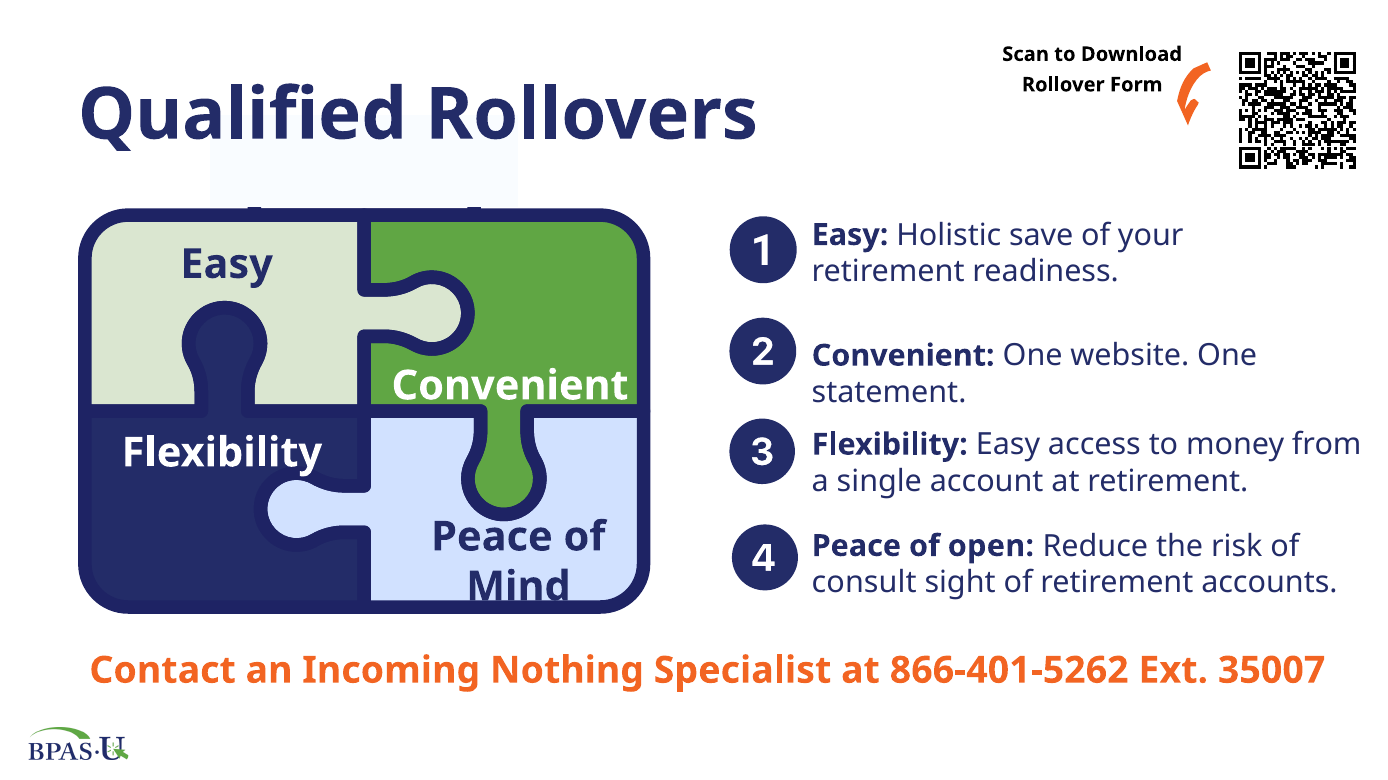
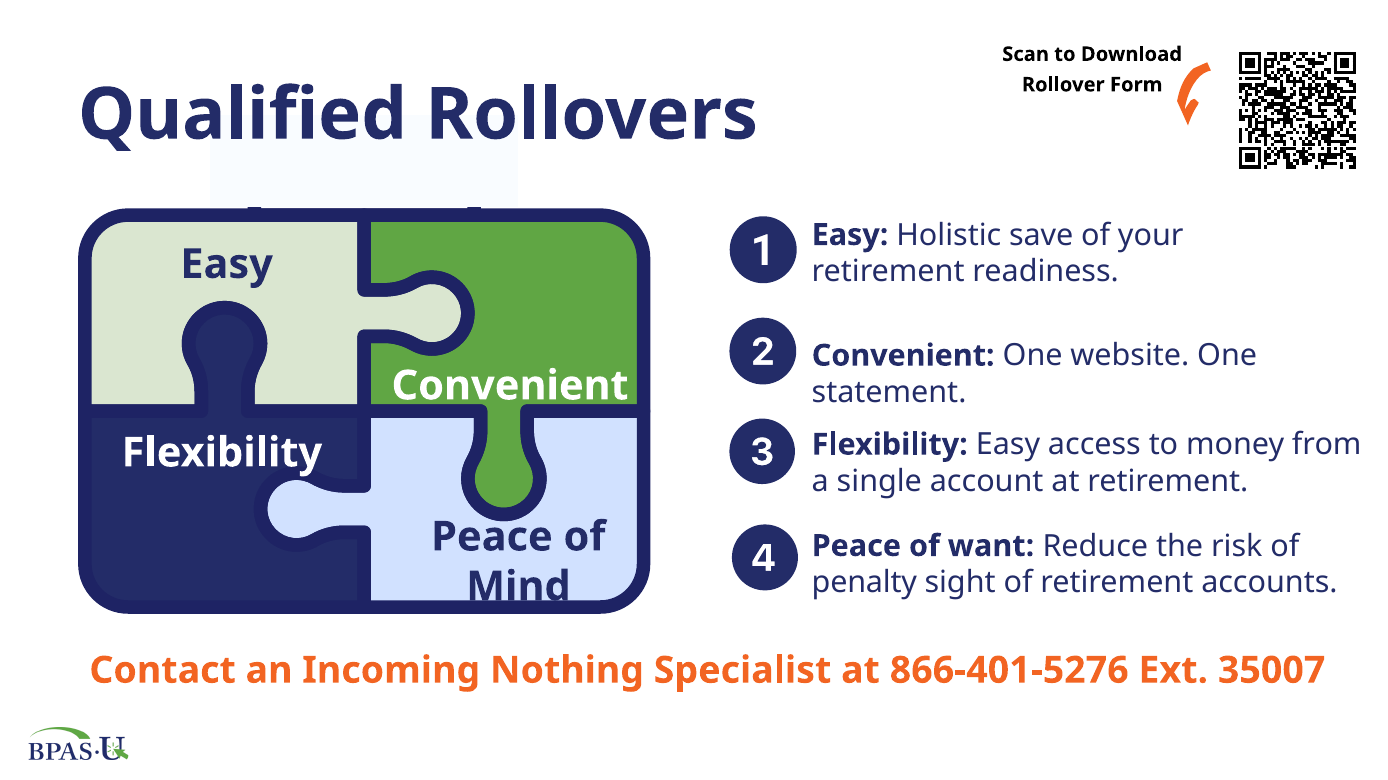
open: open -> want (991, 546)
consult: consult -> penalty (864, 583)
866-401-5262: 866-401-5262 -> 866-401-5276 (1009, 671)
